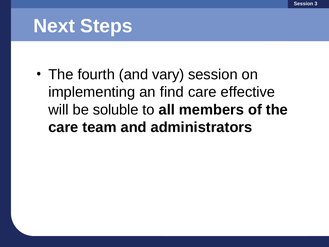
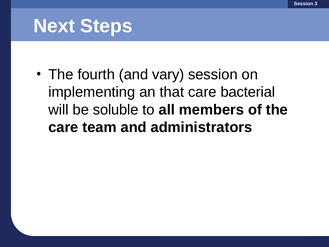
find: find -> that (172, 92)
effective: effective -> bacterial (248, 92)
